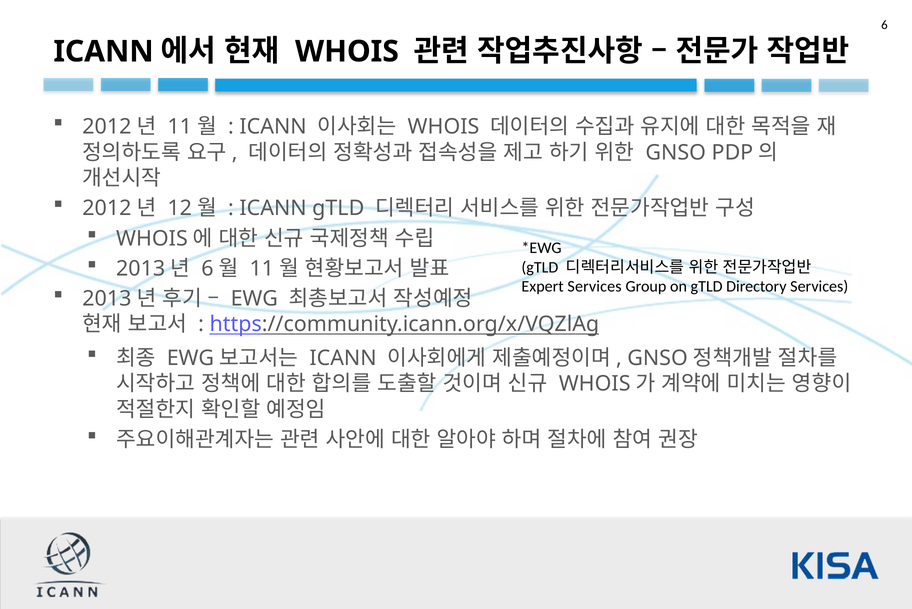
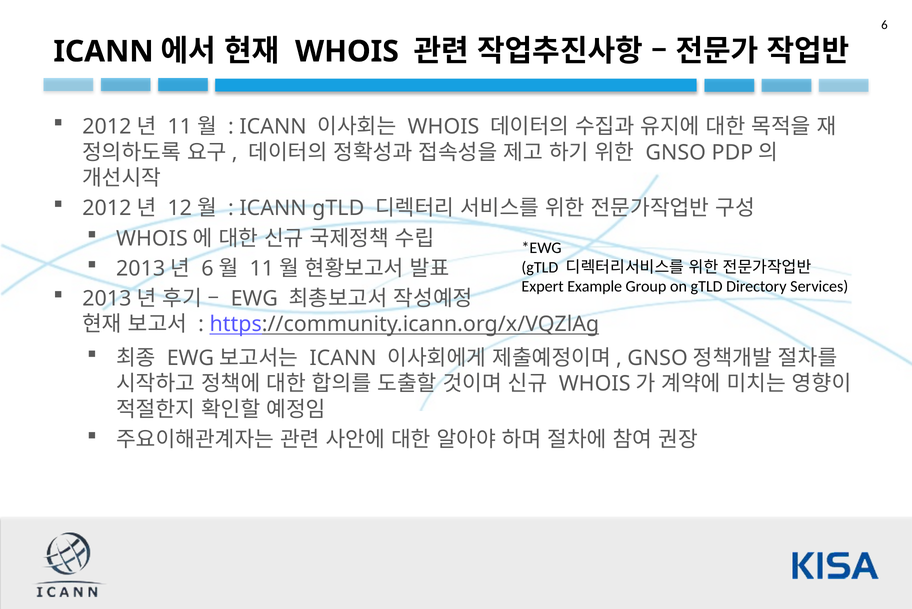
Expert Services: Services -> Example (595, 286)
